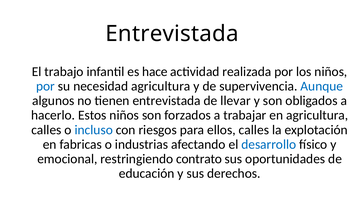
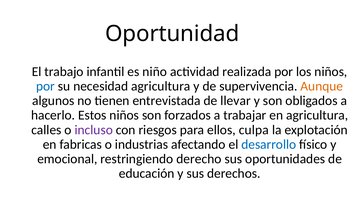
Entrevistada: Entrevistada -> Oportunidad (172, 34)
hace: hace -> niño (155, 71)
Aunque colour: blue -> orange (322, 86)
incluso colour: blue -> purple (94, 129)
ellos calles: calles -> culpa (254, 129)
contrato: contrato -> derecho (199, 158)
